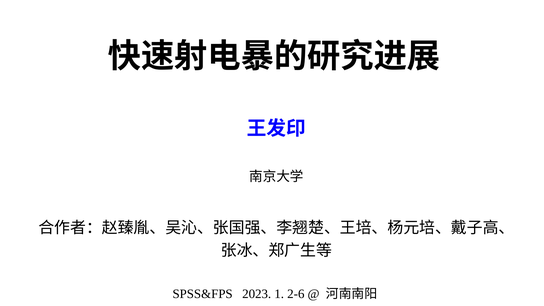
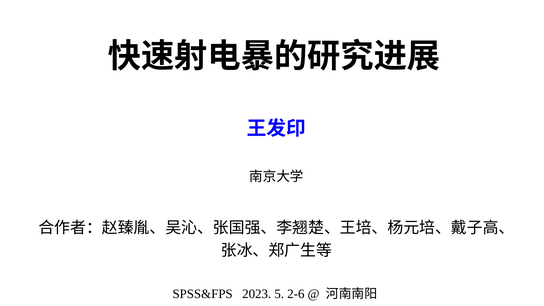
1: 1 -> 5 (279, 294)
